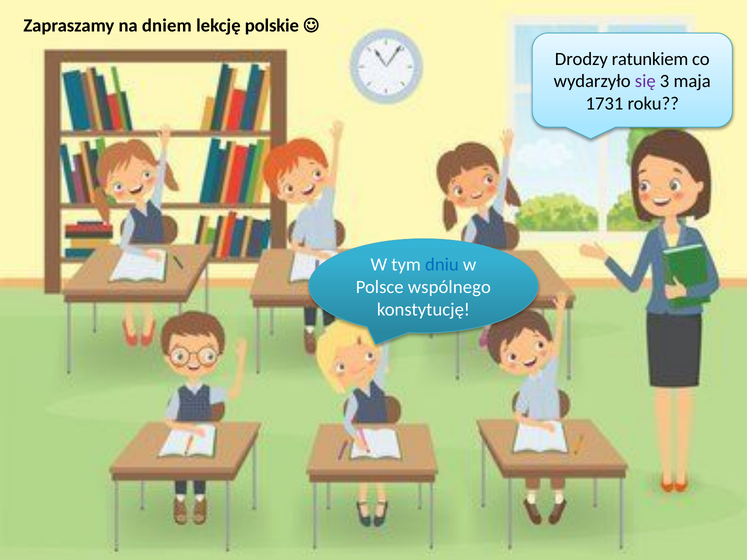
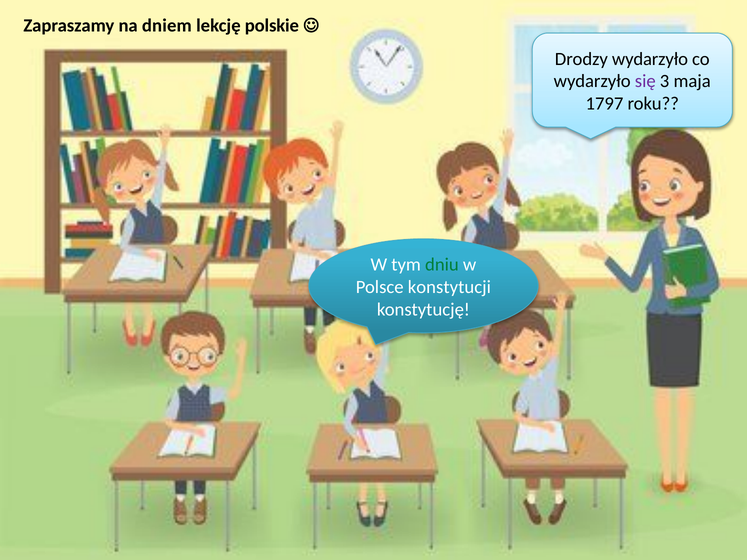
Drodzy ratunkiem: ratunkiem -> wydarzyło (650, 59)
1731: 1731 -> 1797 (604, 104)
dniu colour: blue -> green (442, 265)
wspólnego: wspólnego -> konstytucji (449, 287)
